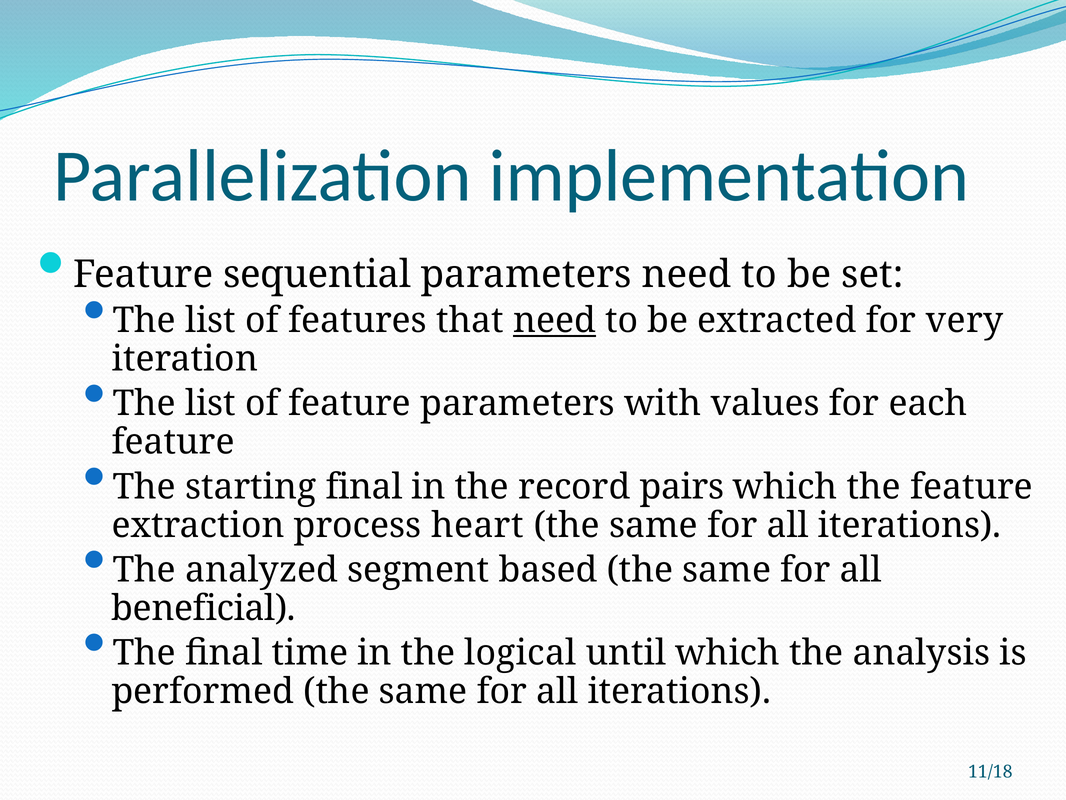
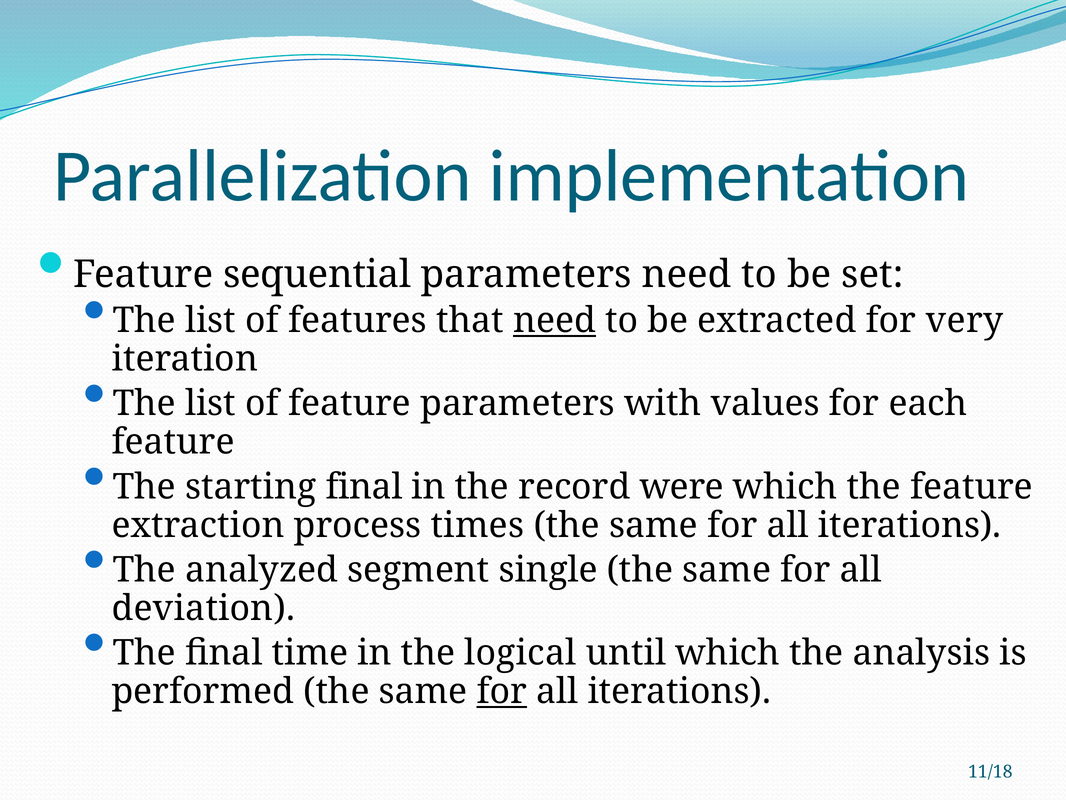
pairs: pairs -> were (682, 487)
heart: heart -> times (477, 525)
based: based -> single (548, 570)
beneficial: beneficial -> deviation (203, 608)
for underline: none -> present (502, 691)
